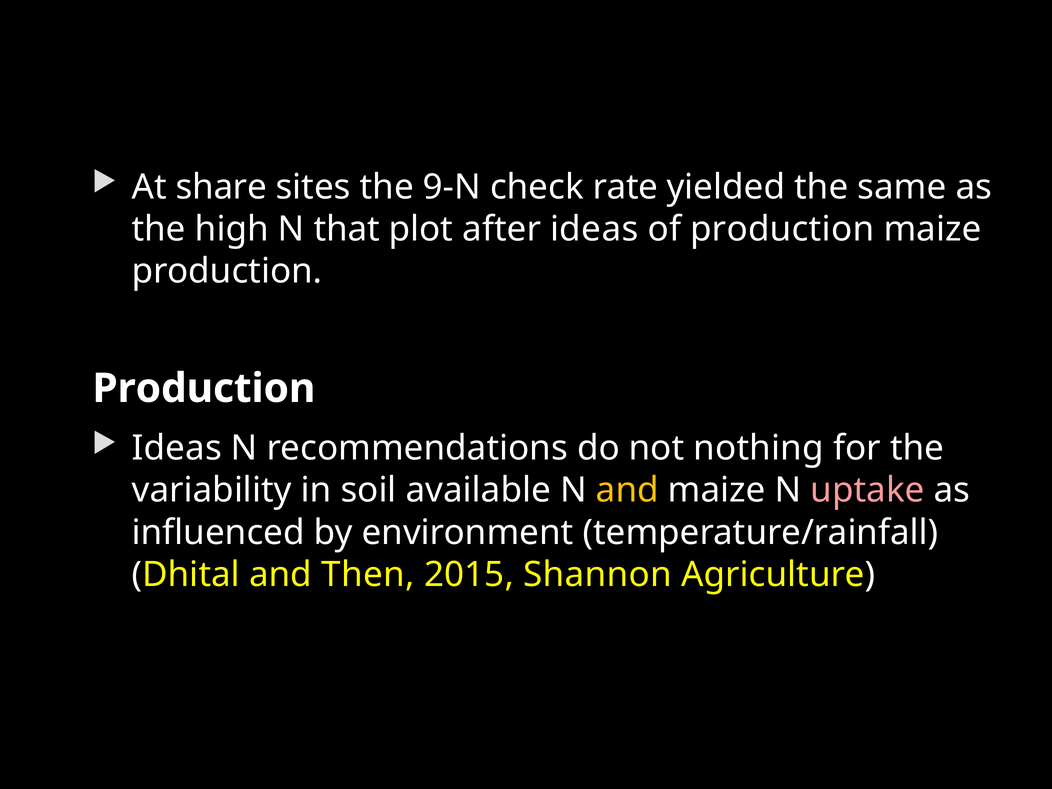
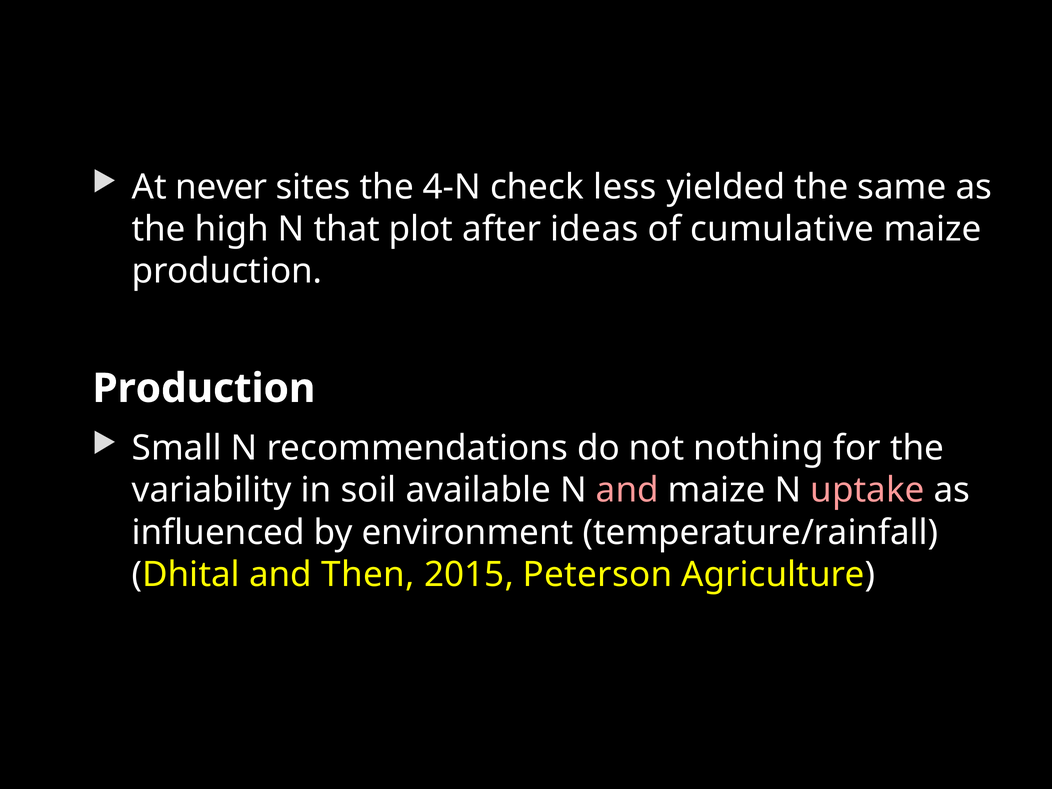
share: share -> never (221, 187)
9-N: 9-N -> 4-N (452, 187)
rate: rate -> less (625, 187)
of production: production -> cumulative (782, 229)
Ideas: Ideas -> Small (177, 448)
and colour: yellow -> pink (627, 490)
Shannon: Shannon -> Peterson (598, 575)
